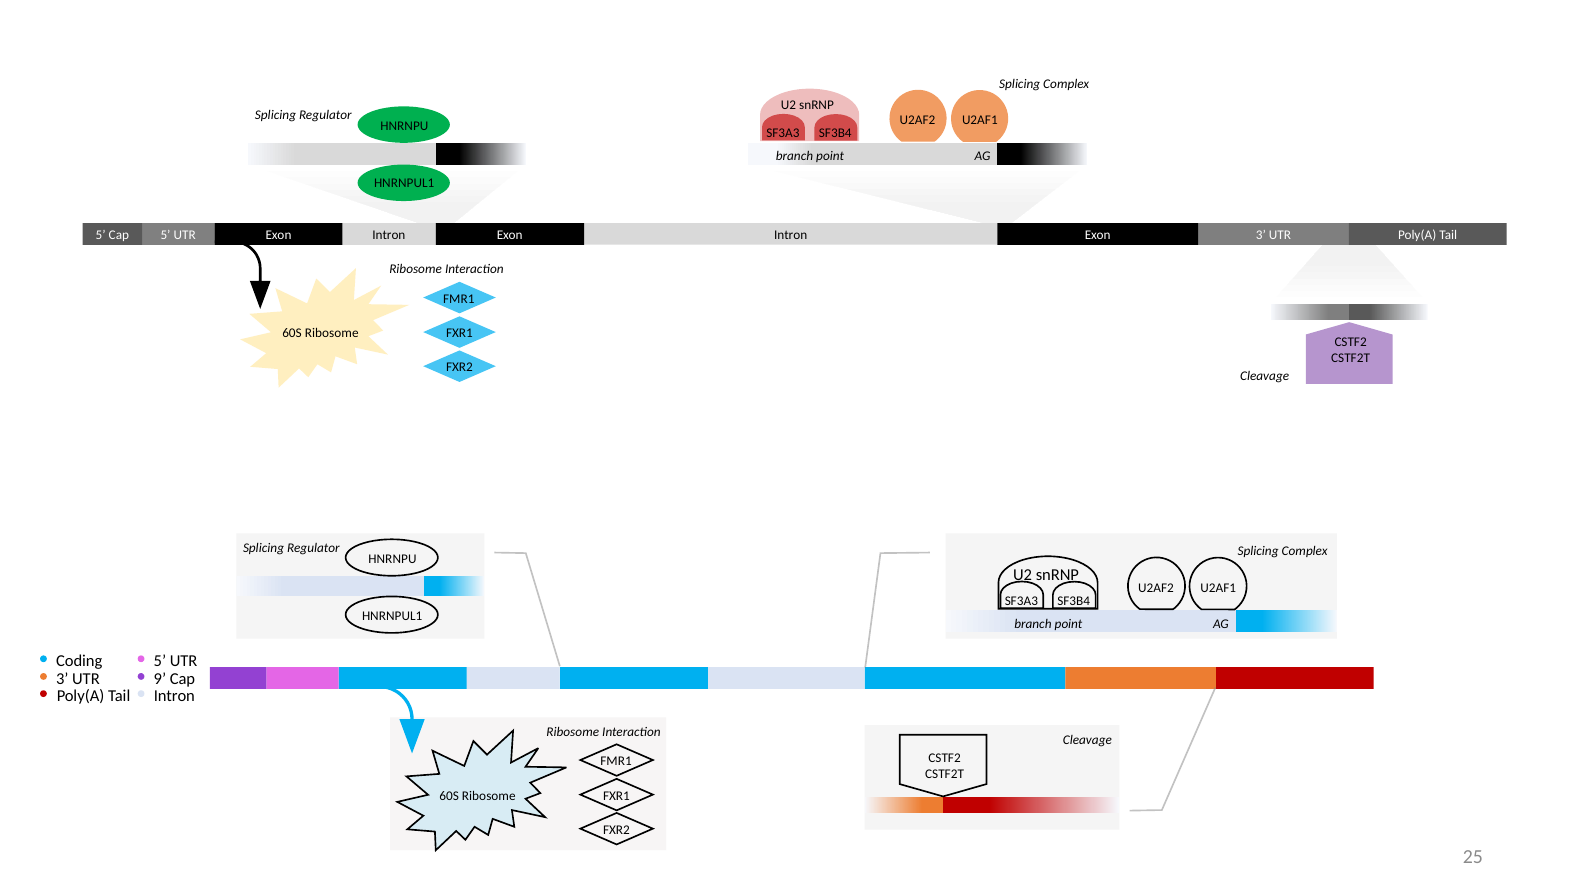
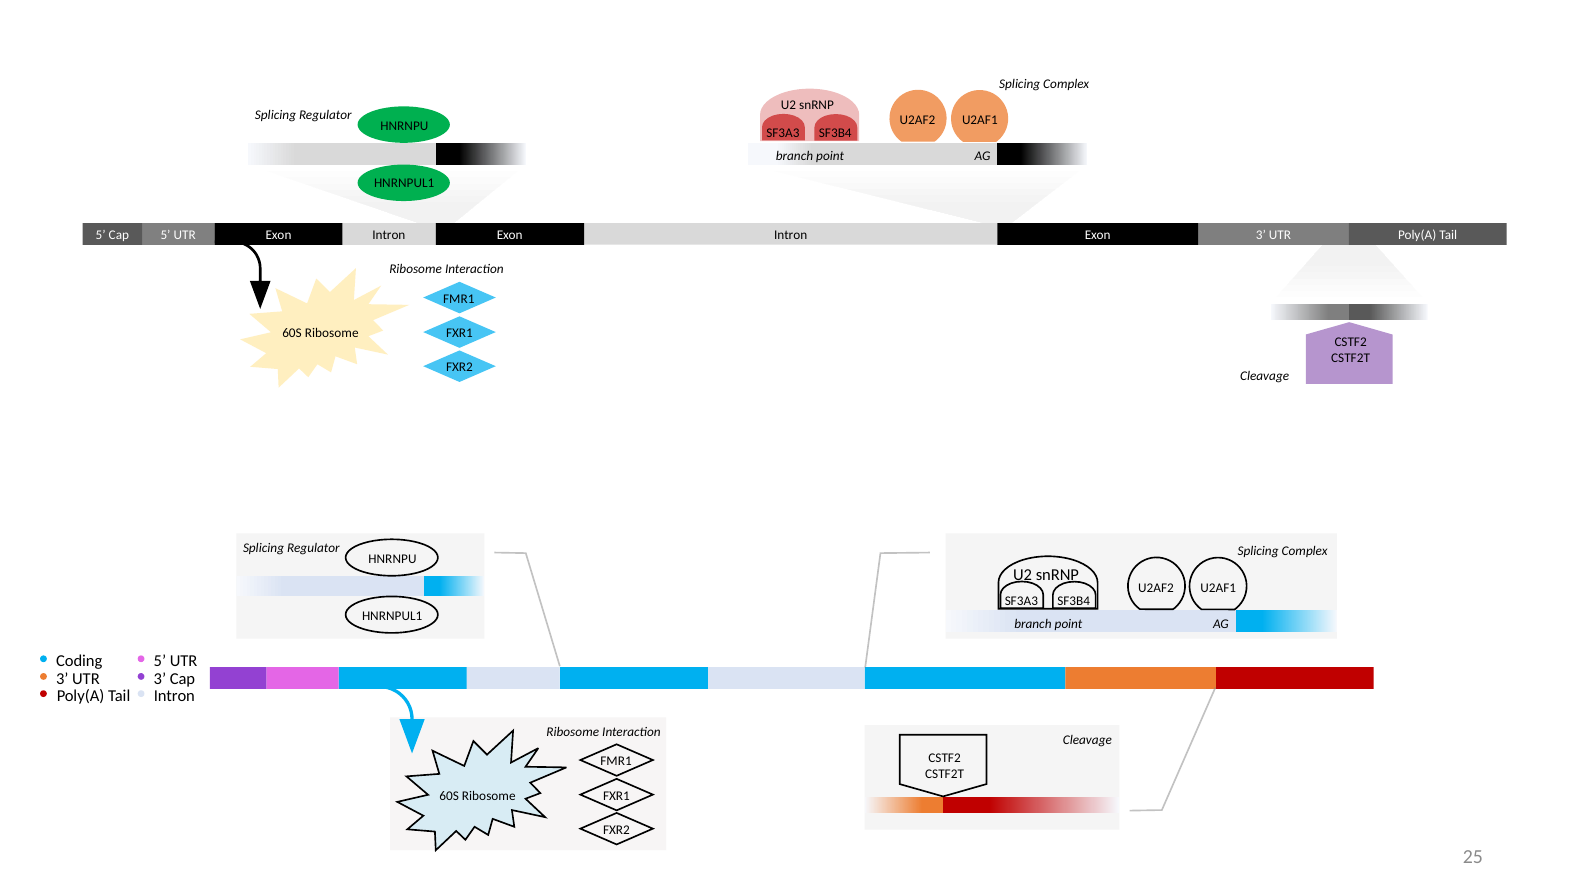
9: 9 -> 3 (160, 679)
